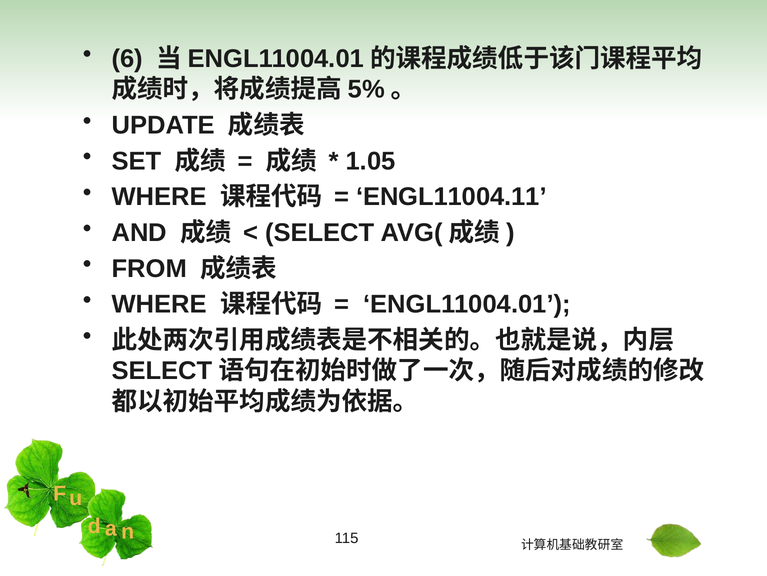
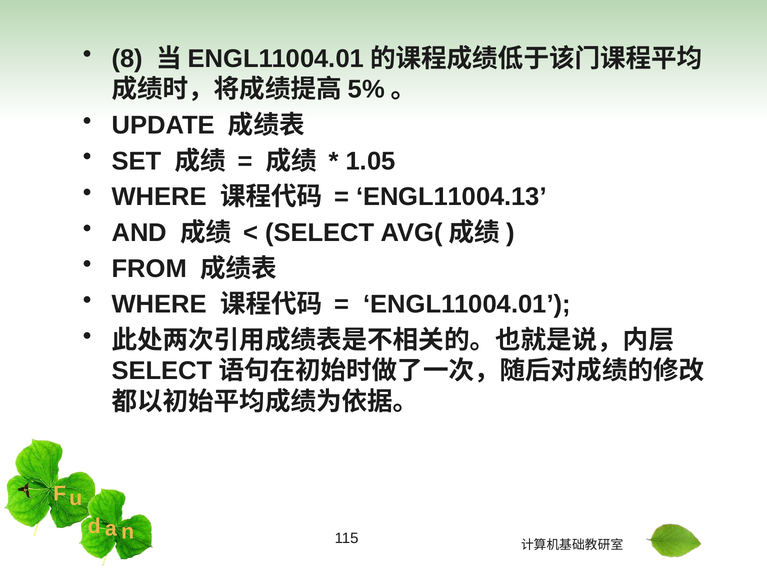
6: 6 -> 8 (127, 59)
ENGL11004.11: ENGL11004.11 -> ENGL11004.13 (451, 197)
